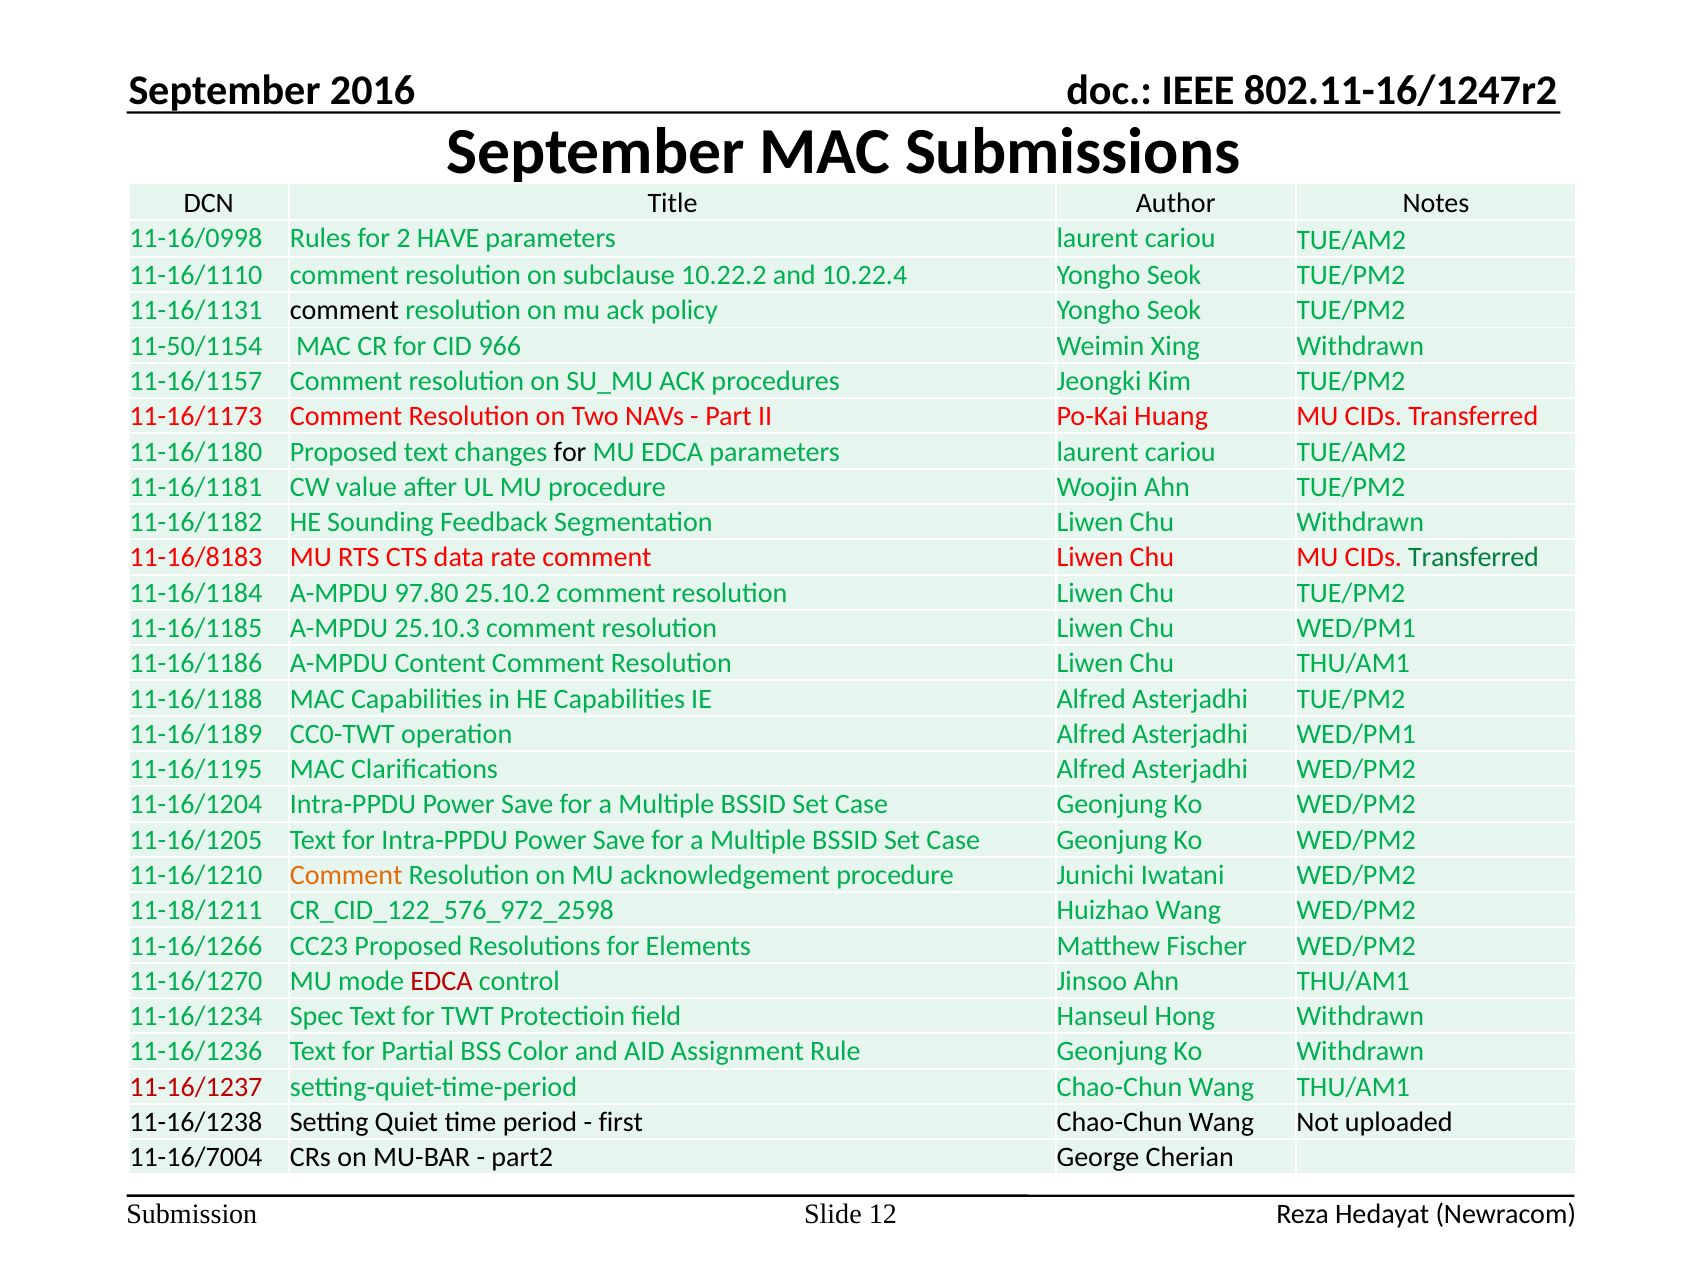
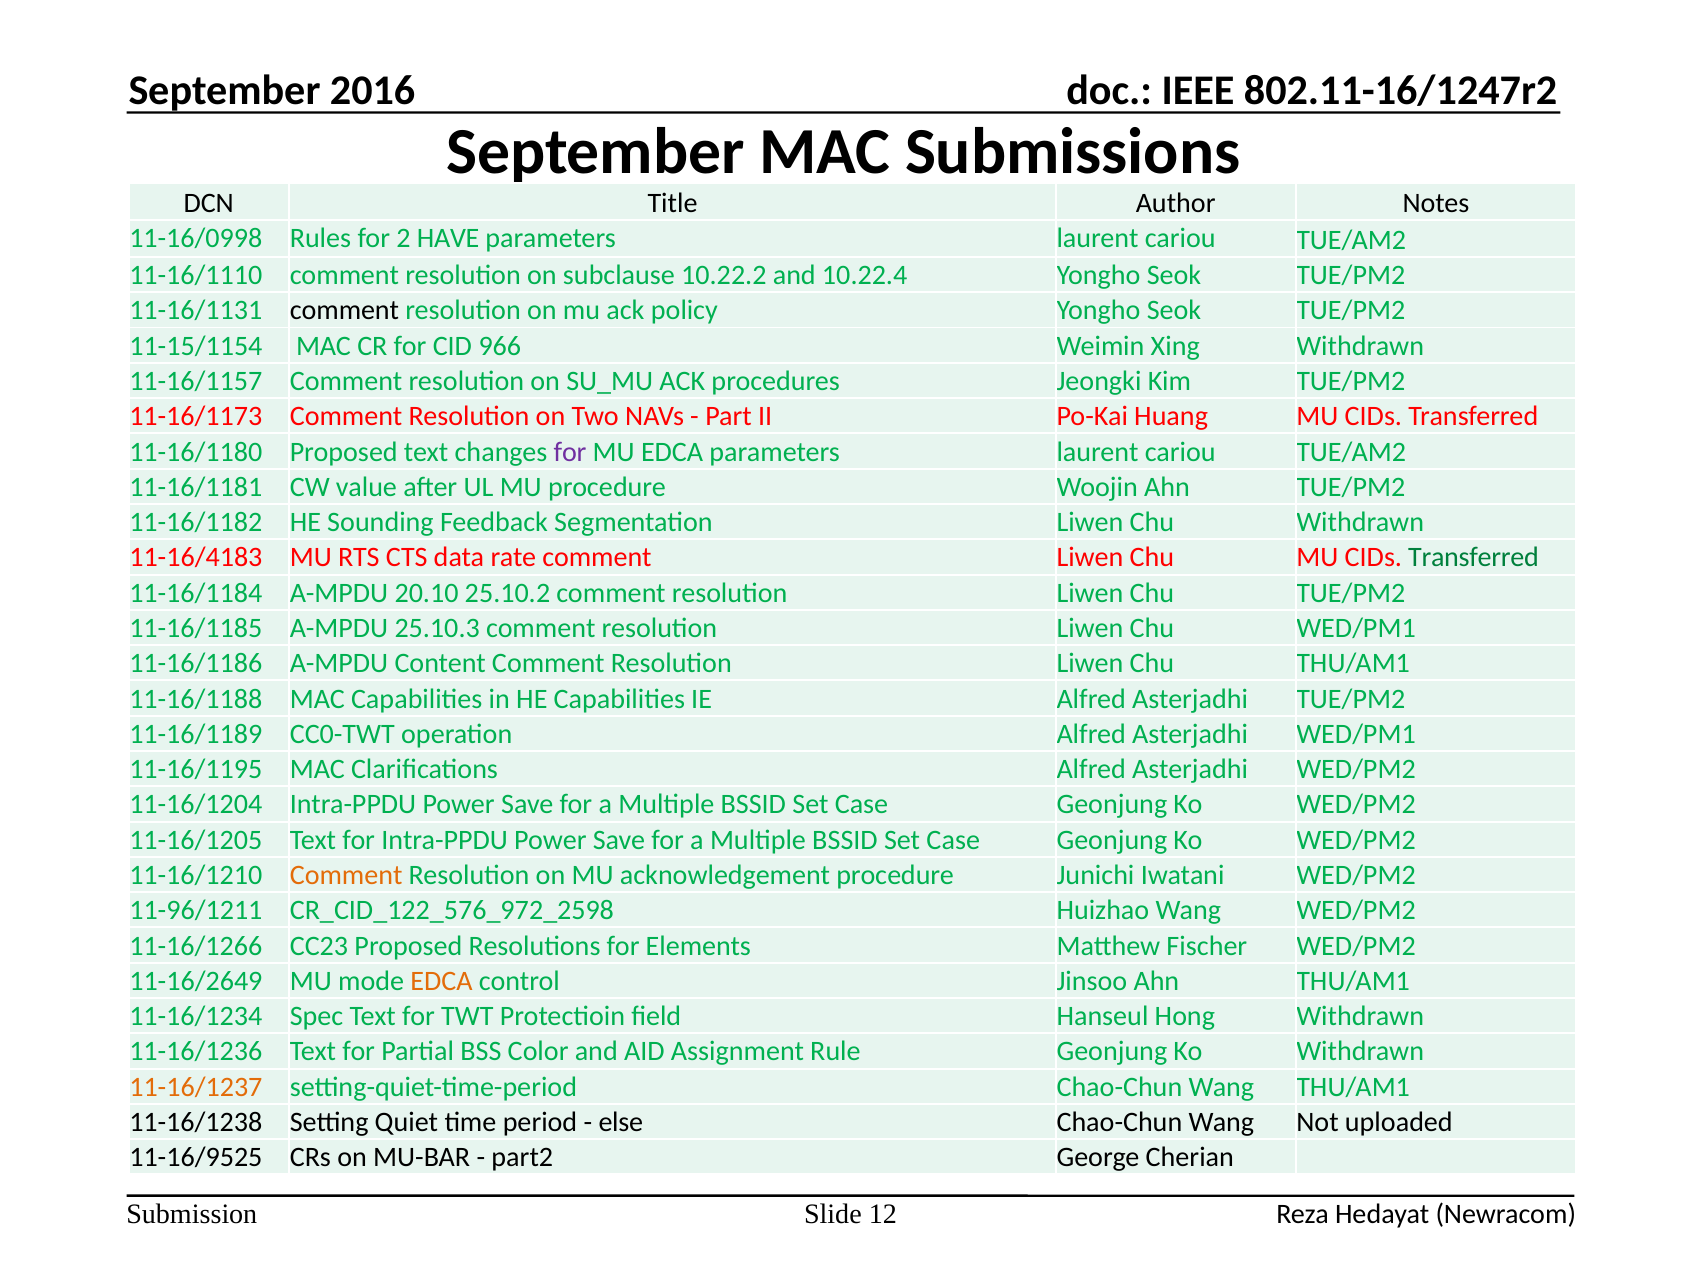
11-50/1154: 11-50/1154 -> 11-15/1154 (196, 346)
for colour: black -> purple (570, 452)
11-16/8183: 11-16/8183 -> 11-16/4183 (196, 557)
97.80: 97.80 -> 20.10 (427, 593)
11-18/1211: 11-18/1211 -> 11-96/1211 (196, 910)
11-16/1270: 11-16/1270 -> 11-16/2649 (196, 981)
EDCA colour: red -> orange (441, 981)
11-16/1237 colour: red -> orange (196, 1086)
first: first -> else (621, 1121)
11-16/7004: 11-16/7004 -> 11-16/9525 (196, 1156)
